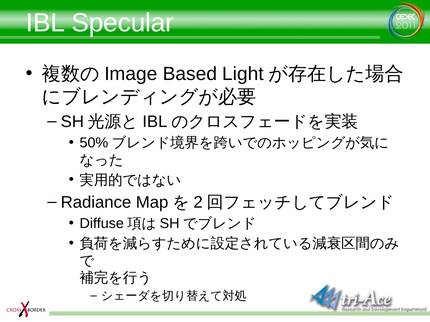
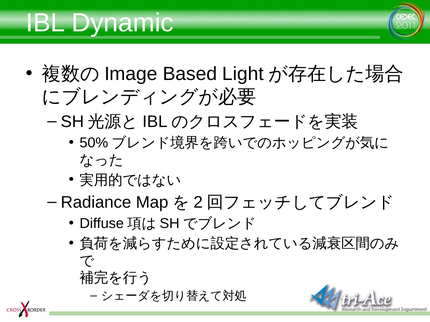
Specular: Specular -> Dynamic (123, 23)
